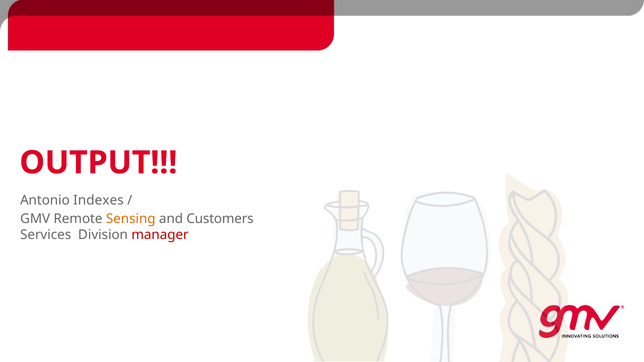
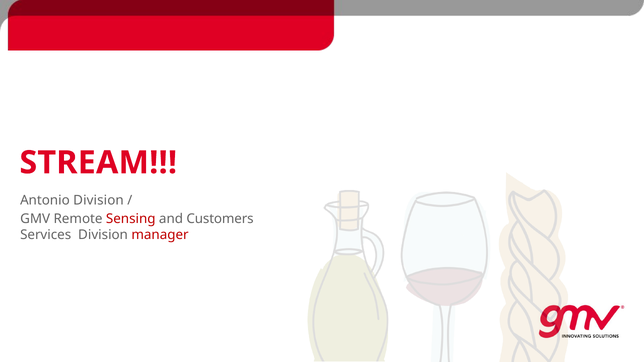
OUTPUT: OUTPUT -> STREAM (98, 163)
Antonio Indexes: Indexes -> Division (99, 200)
Sensing colour: orange -> red (131, 219)
